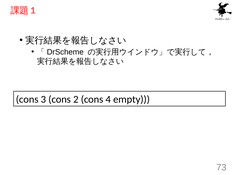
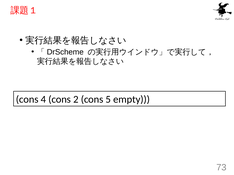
3: 3 -> 4 (43, 100)
4: 4 -> 5 (108, 100)
